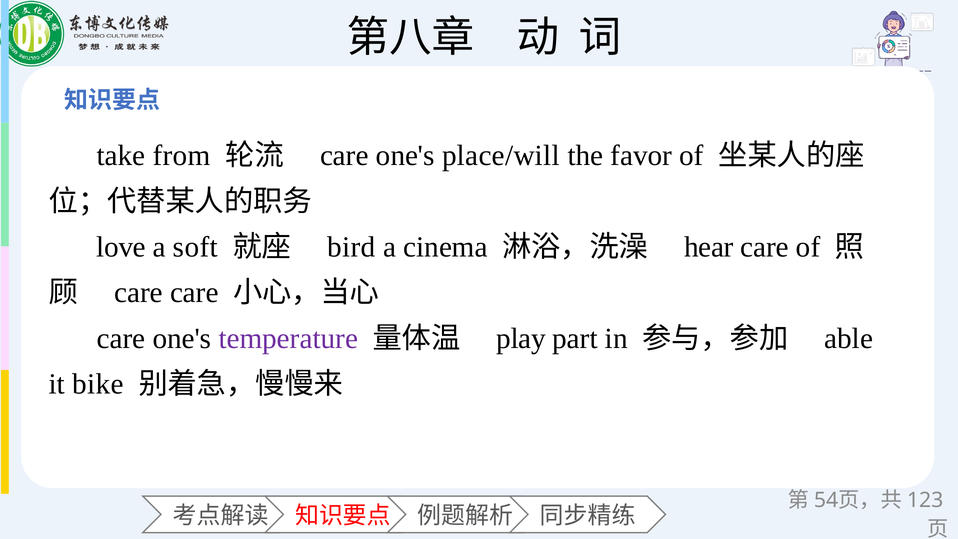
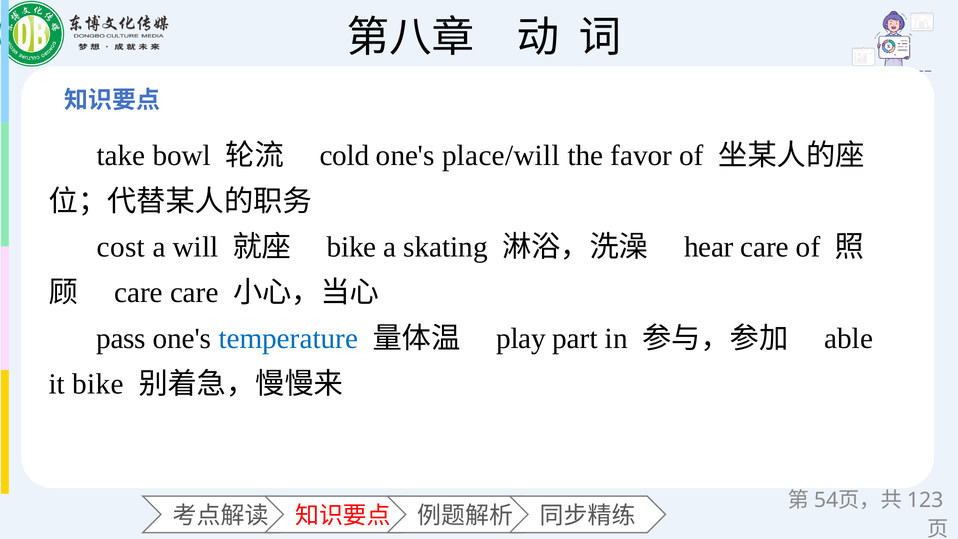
from: from -> bowl (182, 156)
care: care -> cold (344, 156)
love: love -> cost (121, 247)
soft: soft -> will (195, 247)
bird: bird -> bike (352, 247)
cinema: cinema -> skating (446, 247)
care: care -> pass (121, 338)
temperature colour: purple -> blue (288, 338)
